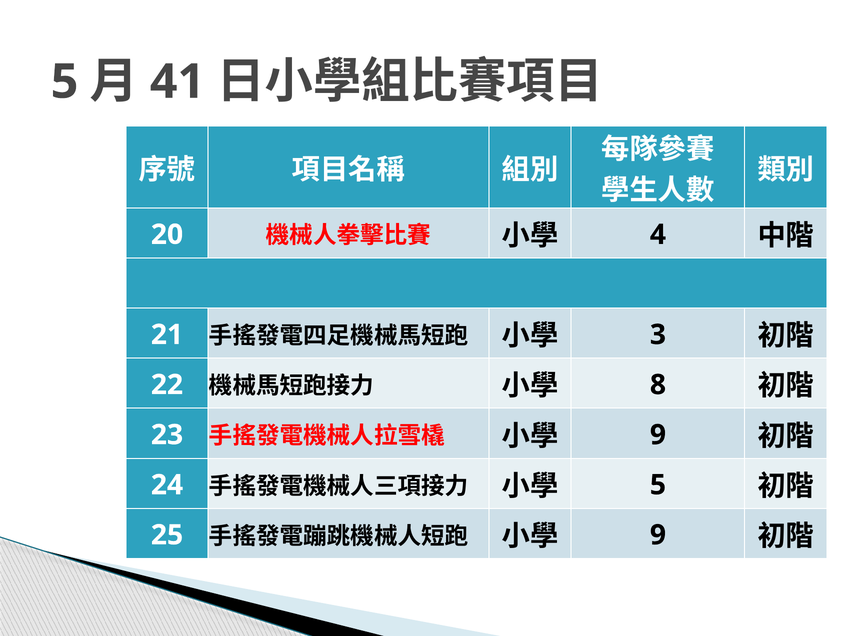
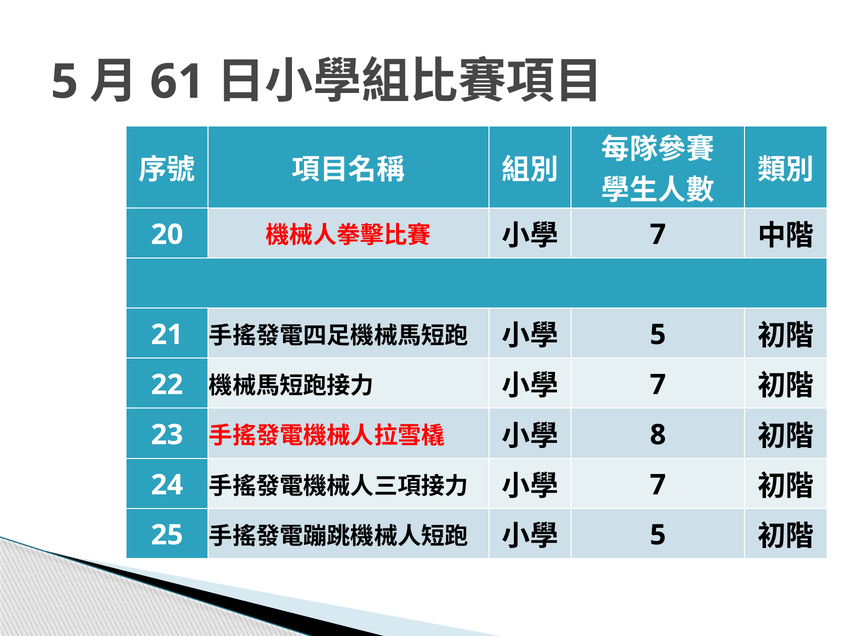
41: 41 -> 61 (177, 82)
4: 4 -> 7 (658, 235)
3: 3 -> 5 (658, 335)
8: 8 -> 7 (658, 385)
9: 9 -> 8 (658, 435)
5: 5 -> 7 (658, 485)
9: 9 -> 5 (658, 535)
